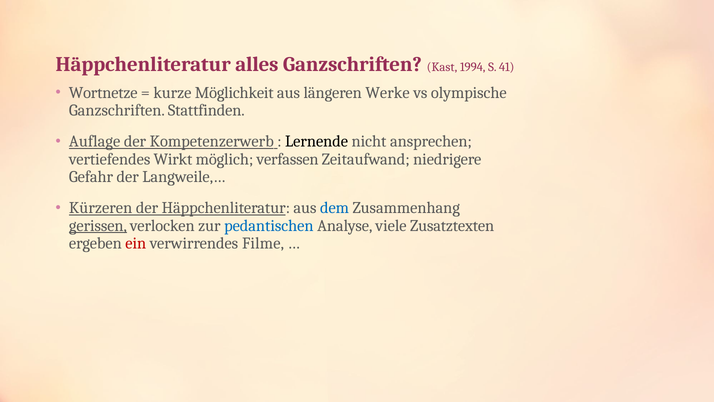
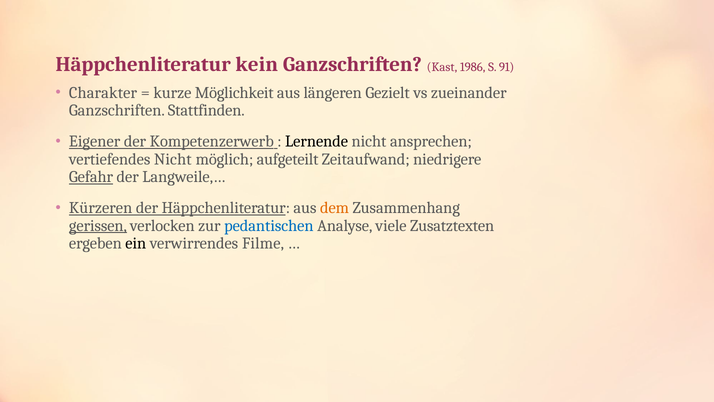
alles: alles -> kein (257, 64)
1994: 1994 -> 1986 (473, 67)
41: 41 -> 91 (507, 67)
Wortnetze: Wortnetze -> Charakter (103, 93)
Werke: Werke -> Gezielt (388, 93)
olympische: olympische -> zueinander (469, 93)
Auflage: Auflage -> Eigener (95, 141)
vertiefendes Wirkt: Wirkt -> Nicht (173, 159)
verfassen: verfassen -> aufgeteilt (288, 159)
Gefahr underline: none -> present (91, 177)
dem colour: blue -> orange (335, 208)
ein colour: red -> black (136, 243)
